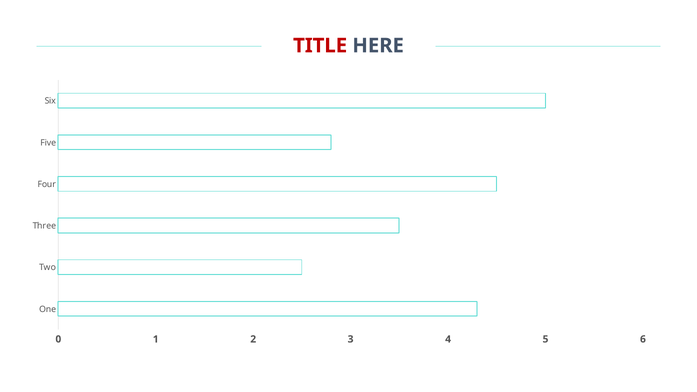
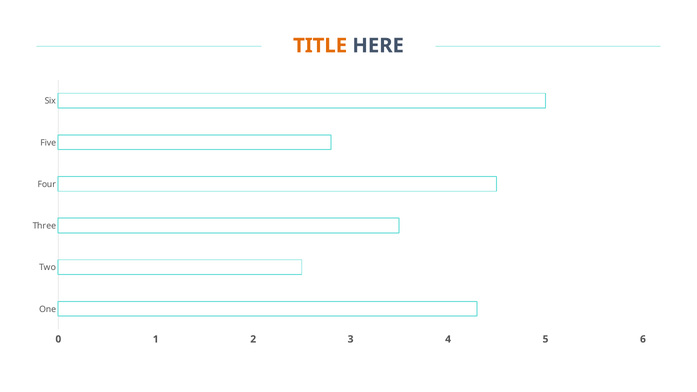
TITLE colour: red -> orange (320, 46)
